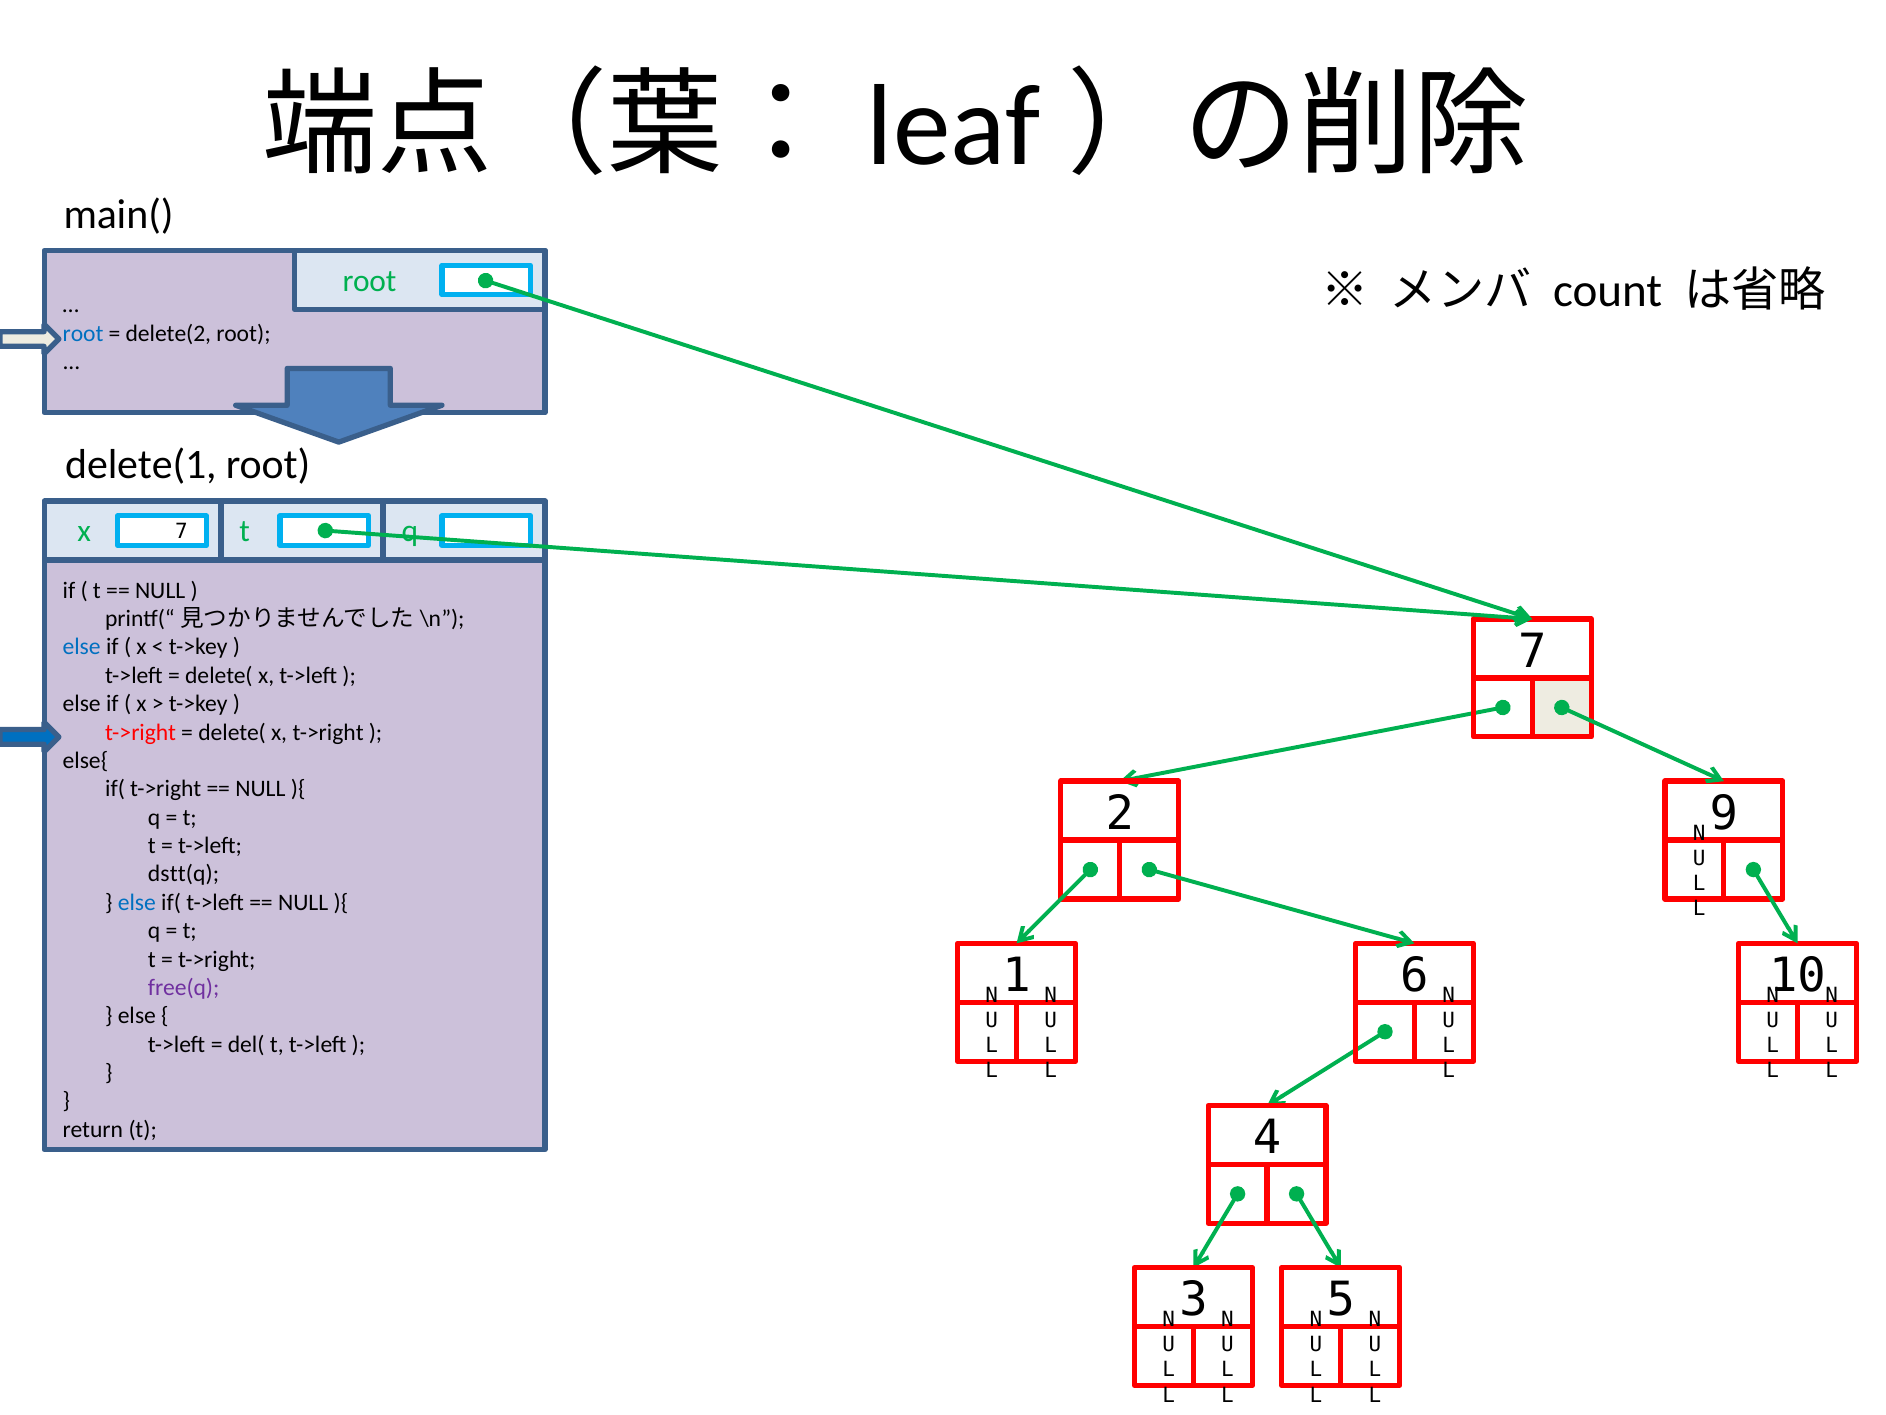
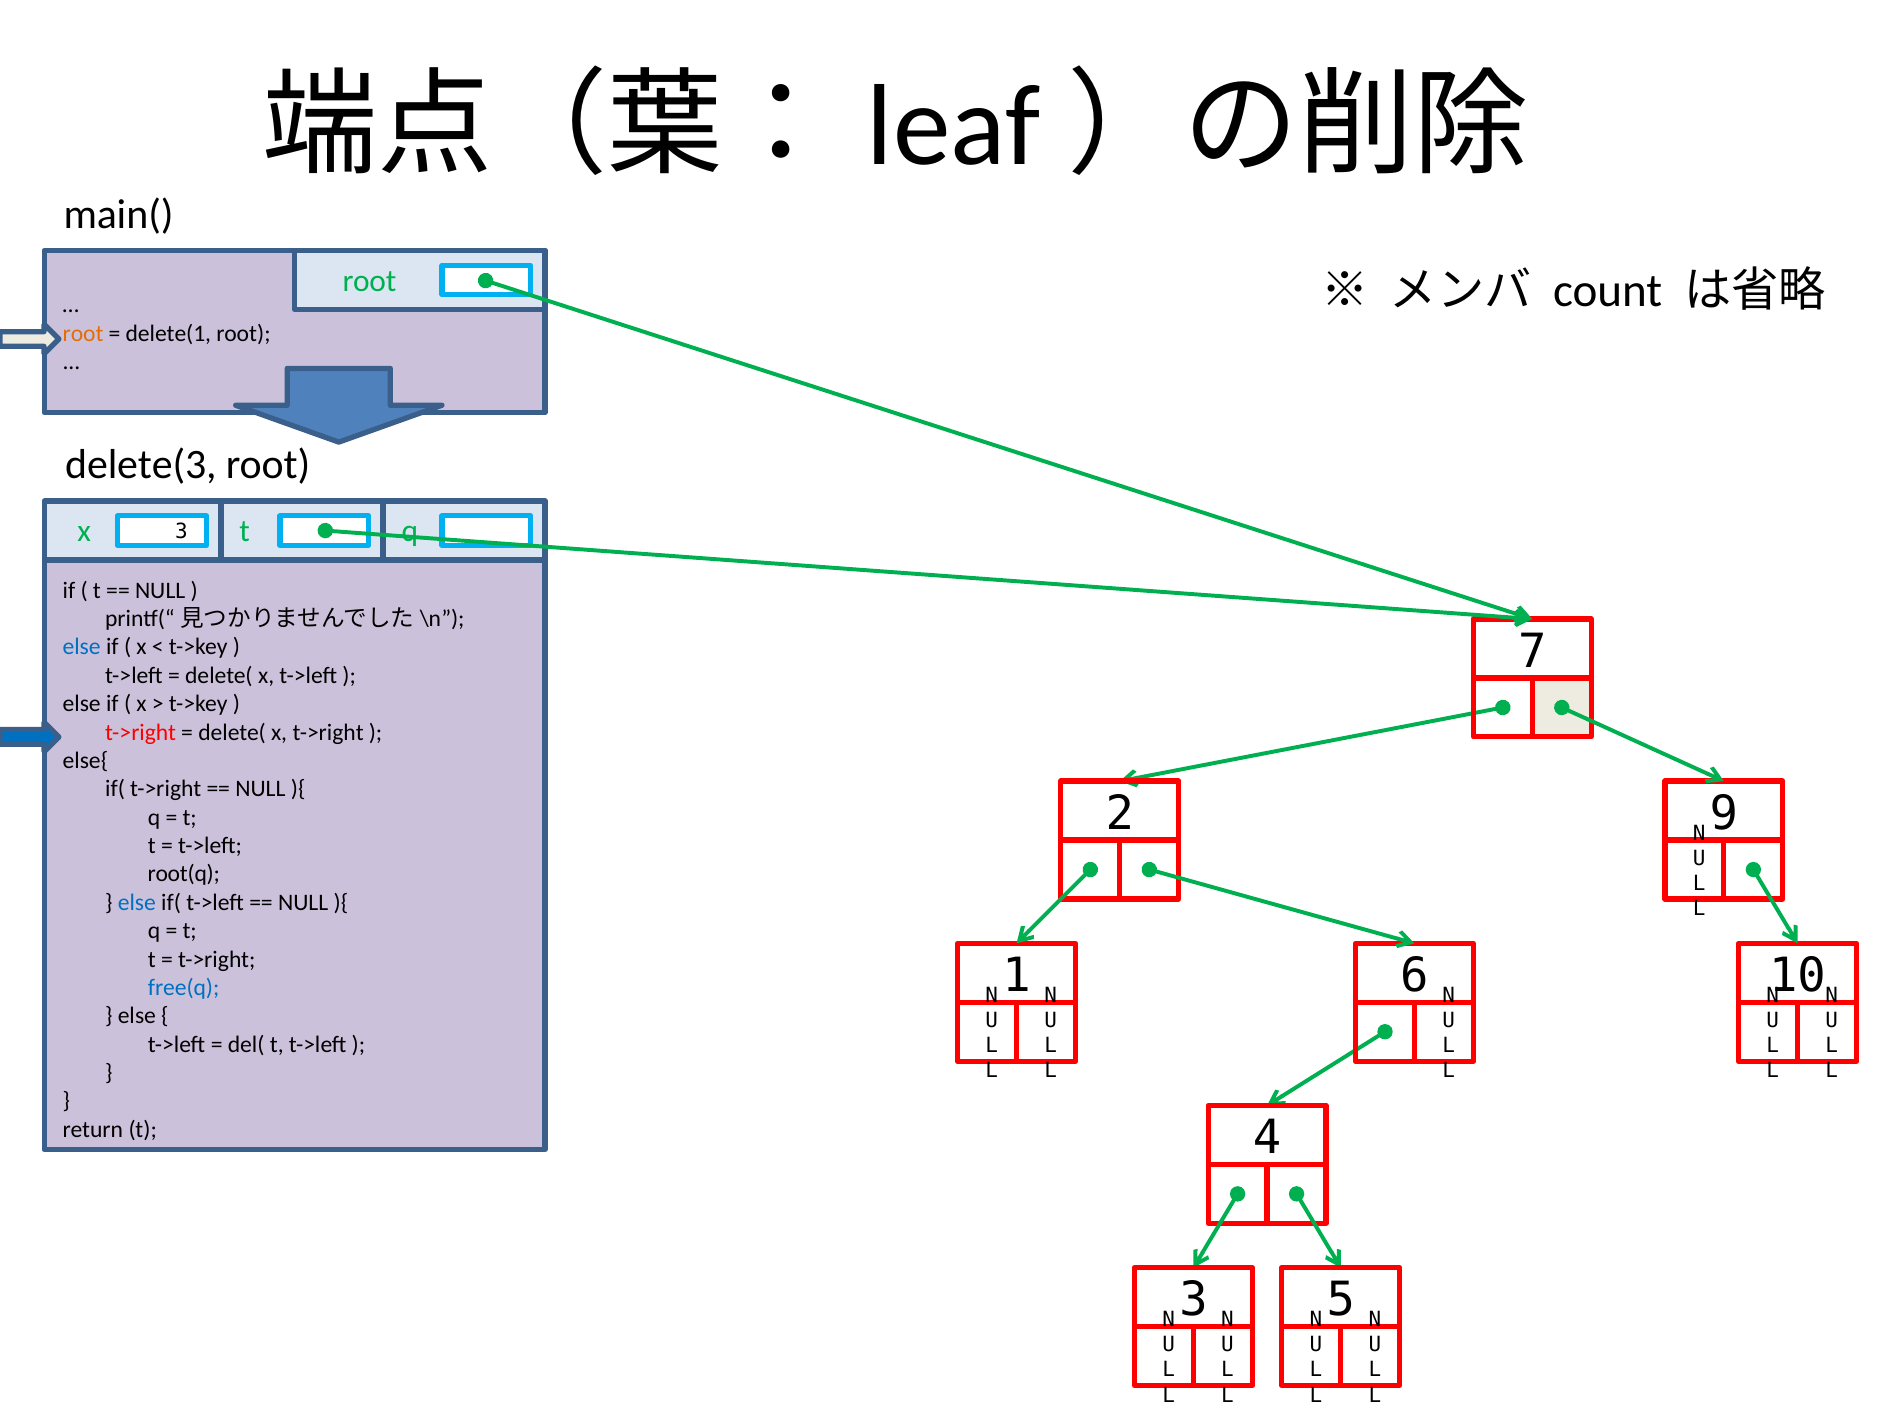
root colour: blue -> orange (83, 333)
delete(2: delete(2 -> delete(1 (168, 333)
delete(1: delete(1 -> delete(3 (141, 465)
x 7: 7 -> 3 (181, 532)
dstt(q: dstt(q -> root(q (184, 874)
free(q colour: purple -> blue (184, 987)
